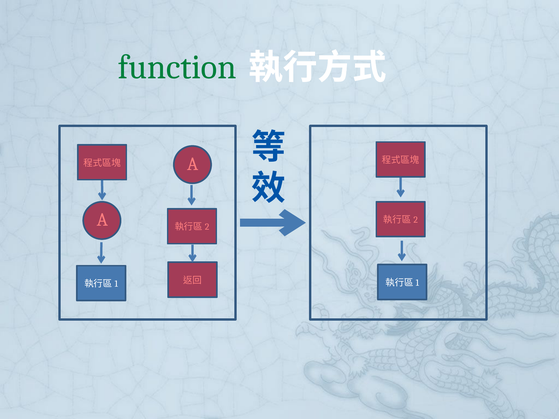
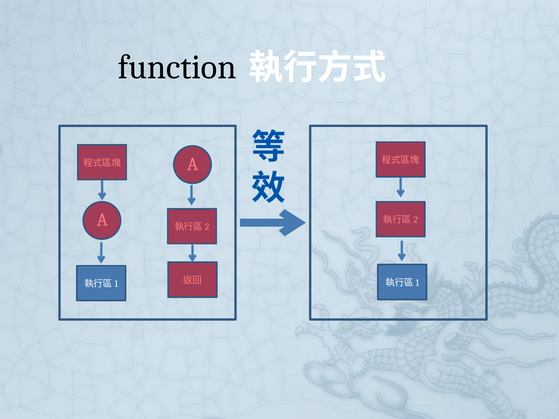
function colour: green -> black (177, 67)
